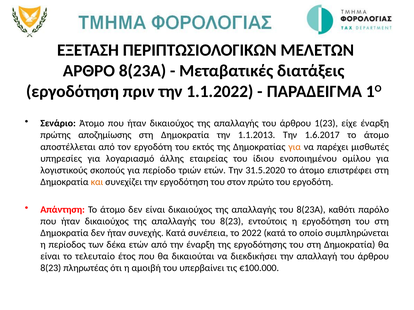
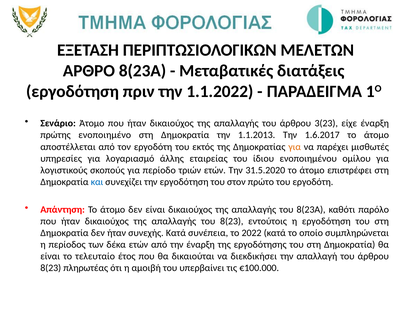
1(23: 1(23 -> 3(23 (326, 124)
αποζημίωσης: αποζημίωσης -> ενοποιημένο (105, 135)
και colour: orange -> blue (97, 182)
